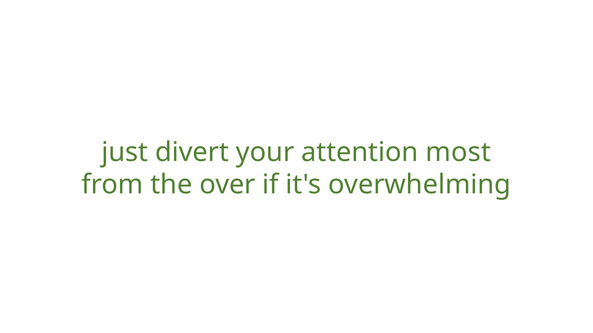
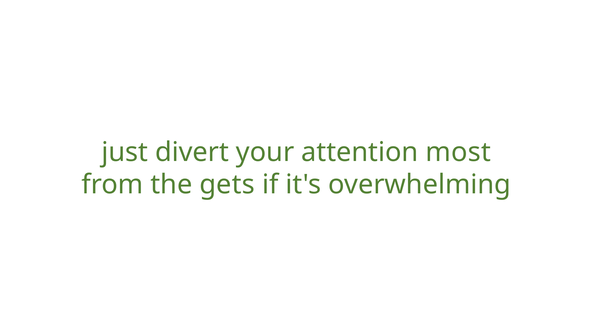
over: over -> gets (227, 185)
